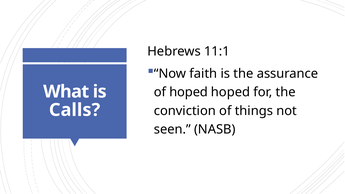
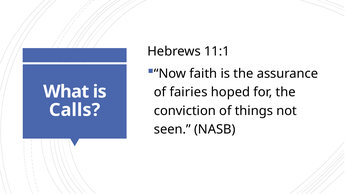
of hoped: hoped -> fairies (189, 92)
